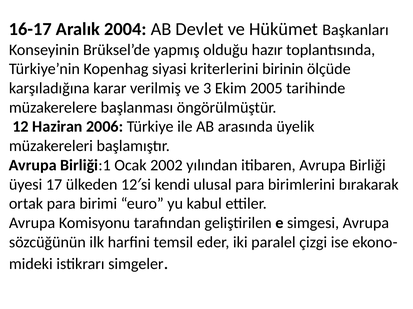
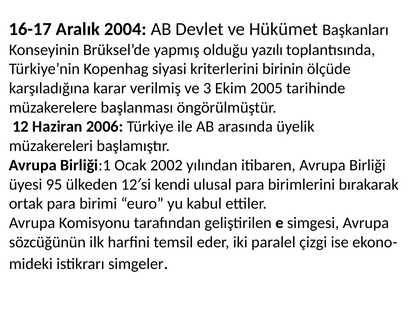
hazır: hazır -> yazılı (267, 50)
17: 17 -> 95 (54, 185)
